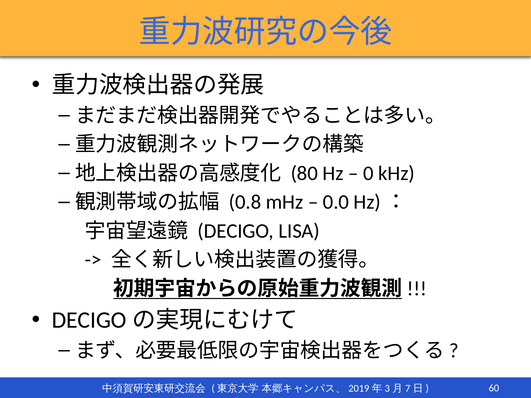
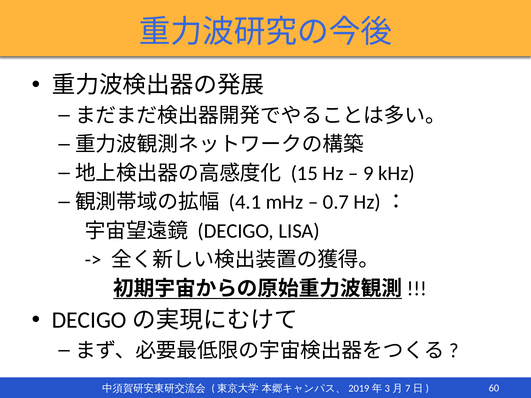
80: 80 -> 15 (304, 173)
0: 0 -> 9 (368, 173)
0.8: 0.8 -> 4.1 (245, 202)
0.0: 0.0 -> 0.7 (336, 202)
